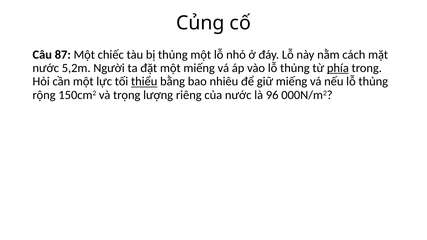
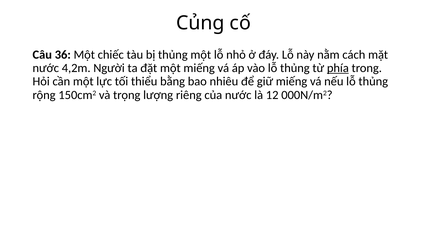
87: 87 -> 36 (63, 55)
5,2m: 5,2m -> 4,2m (76, 68)
thiểu underline: present -> none (144, 82)
96: 96 -> 12 (272, 95)
